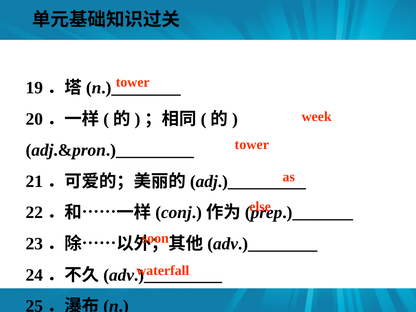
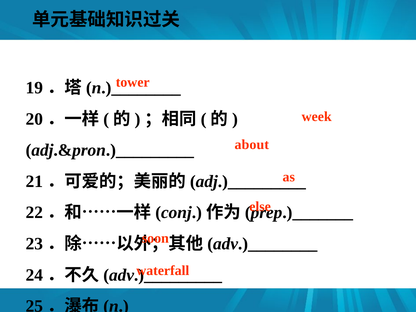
tower: tower -> about (252, 145)
